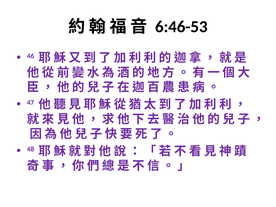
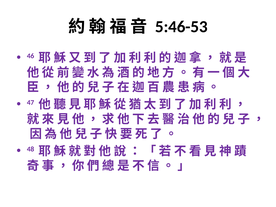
6:46-53: 6:46-53 -> 5:46-53 (181, 27)
